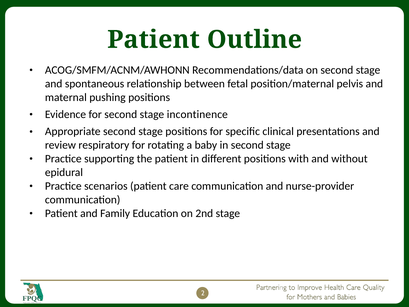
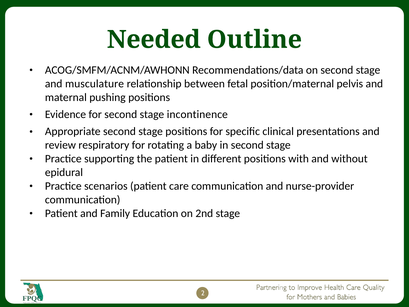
Patient: Patient -> Needed (154, 40)
spontaneous: spontaneous -> musculature (95, 84)
